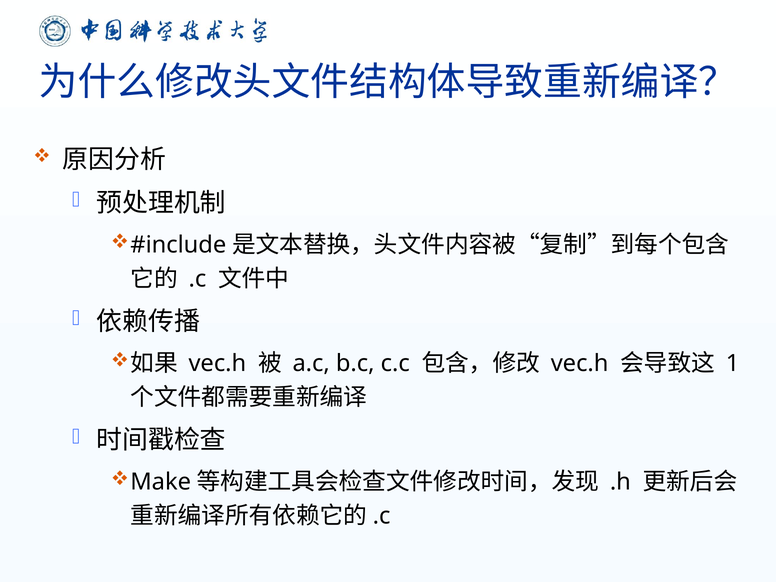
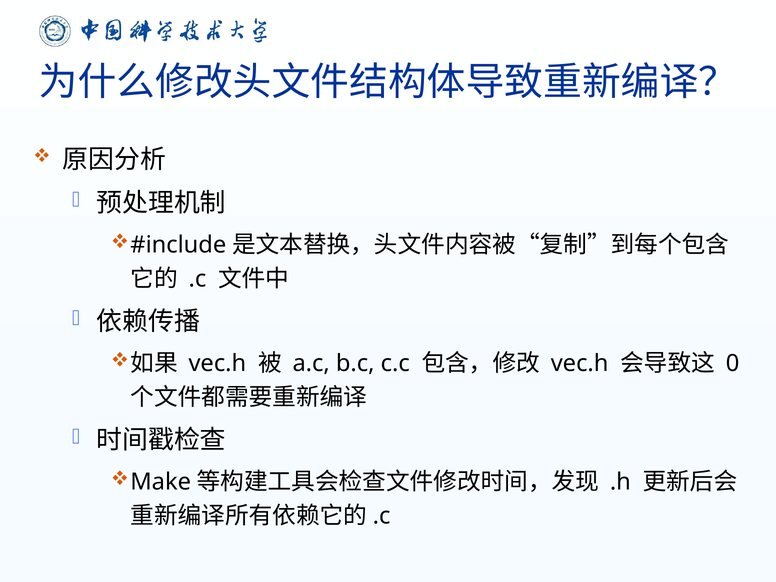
1: 1 -> 0 (733, 363)
